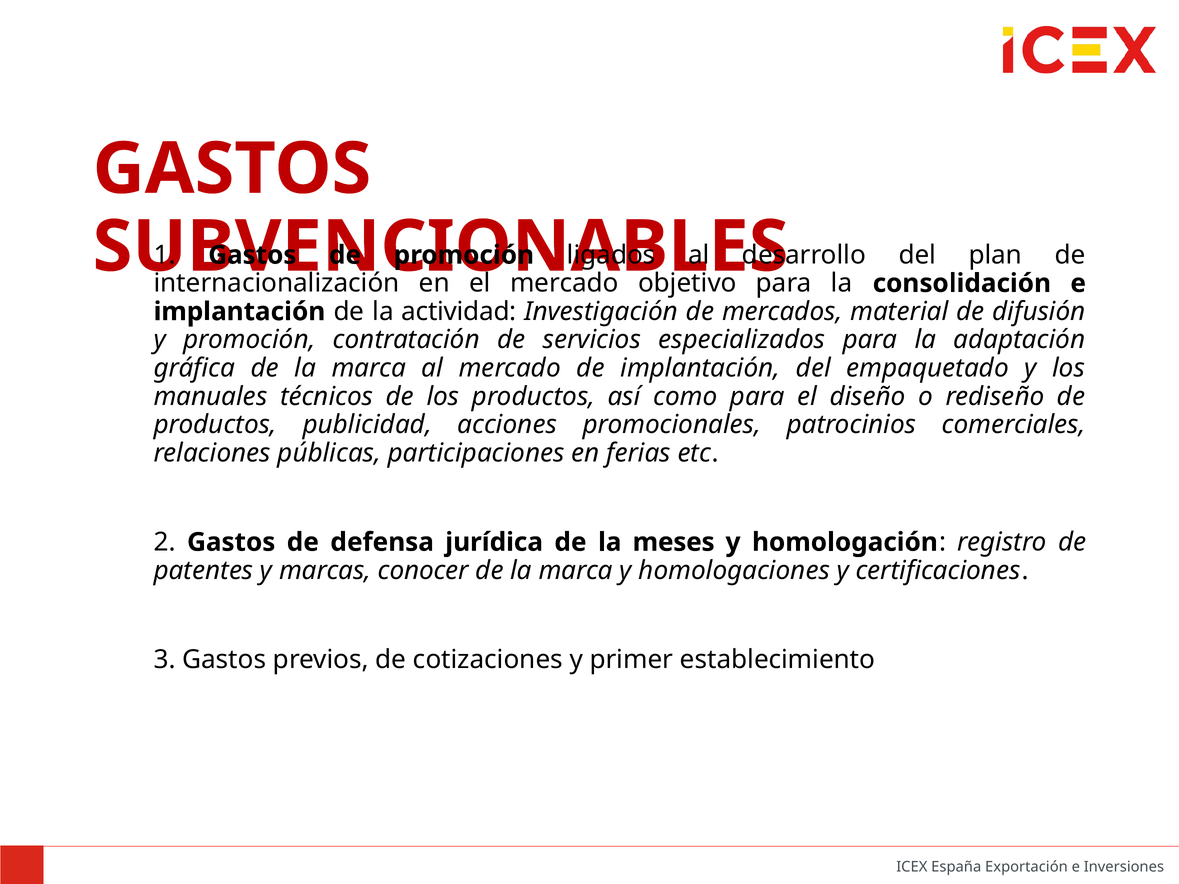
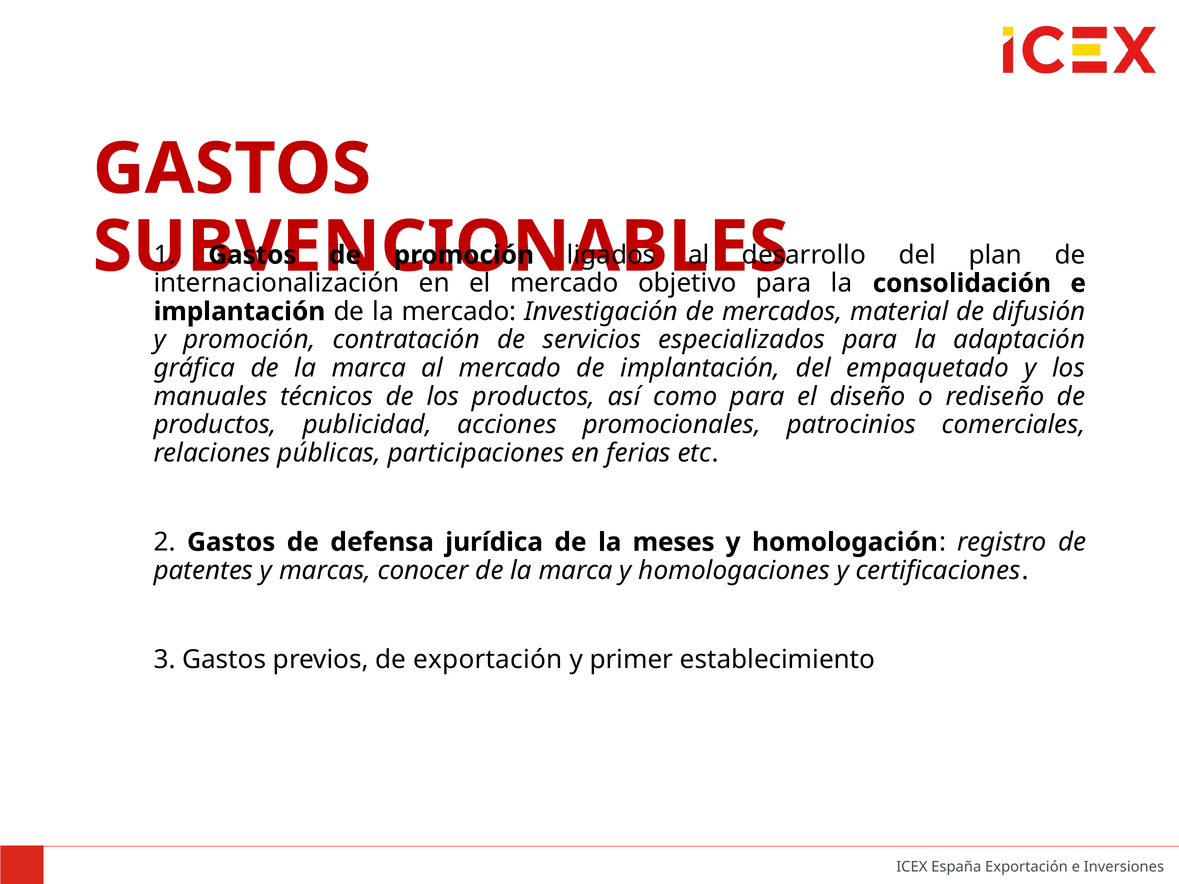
la actividad: actividad -> mercado (459, 312)
de cotizaciones: cotizaciones -> exportación (488, 660)
